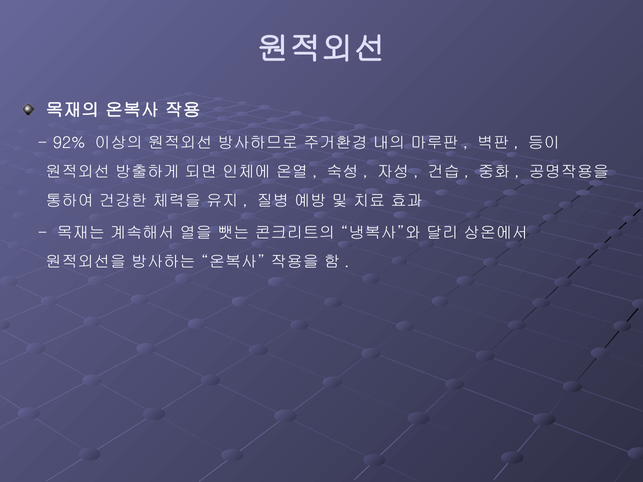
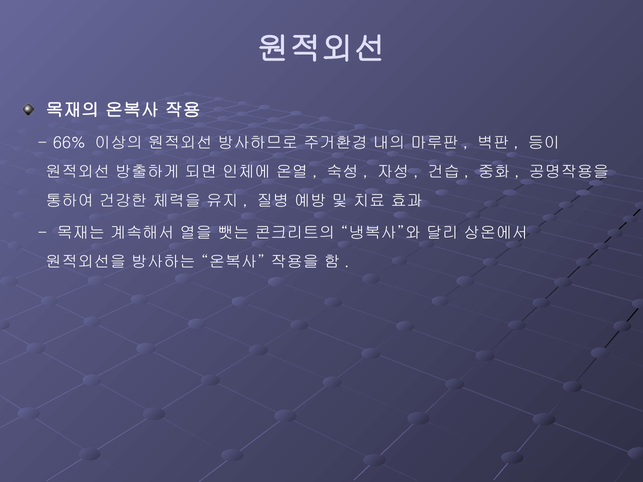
92%: 92% -> 66% (69, 143)
